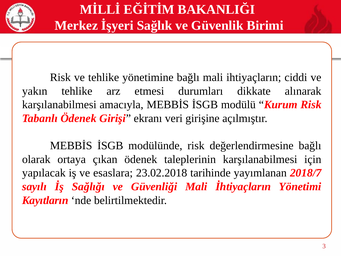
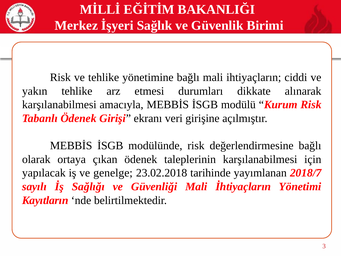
esaslara: esaslara -> genelge (113, 173)
